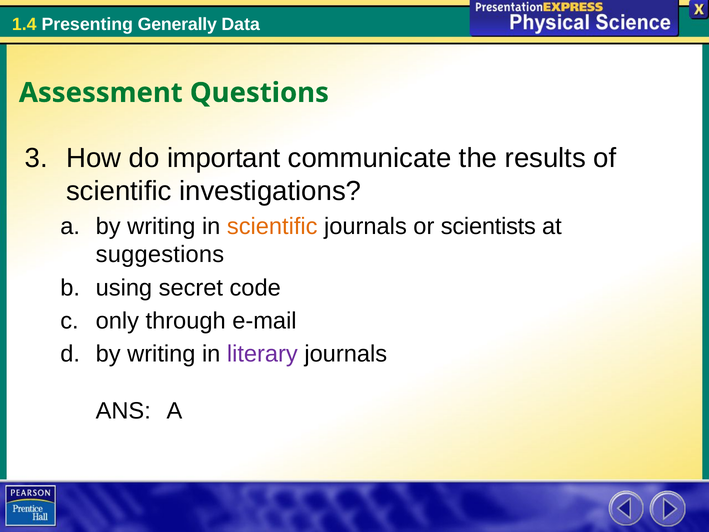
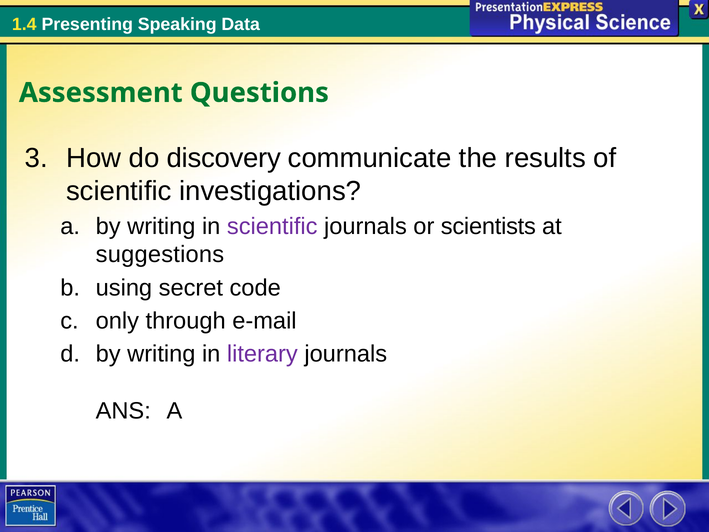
Generally: Generally -> Speaking (177, 25)
important: important -> discovery (224, 158)
scientific colour: orange -> purple (272, 226)
